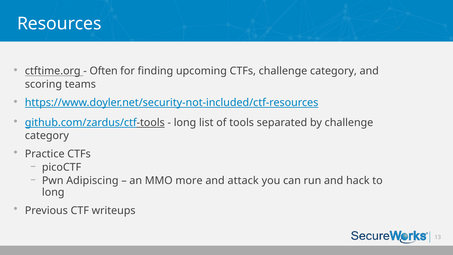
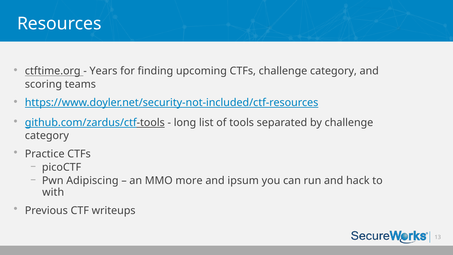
Often: Often -> Years (103, 71)
attack: attack -> ipsum (243, 180)
long: long -> with (53, 192)
